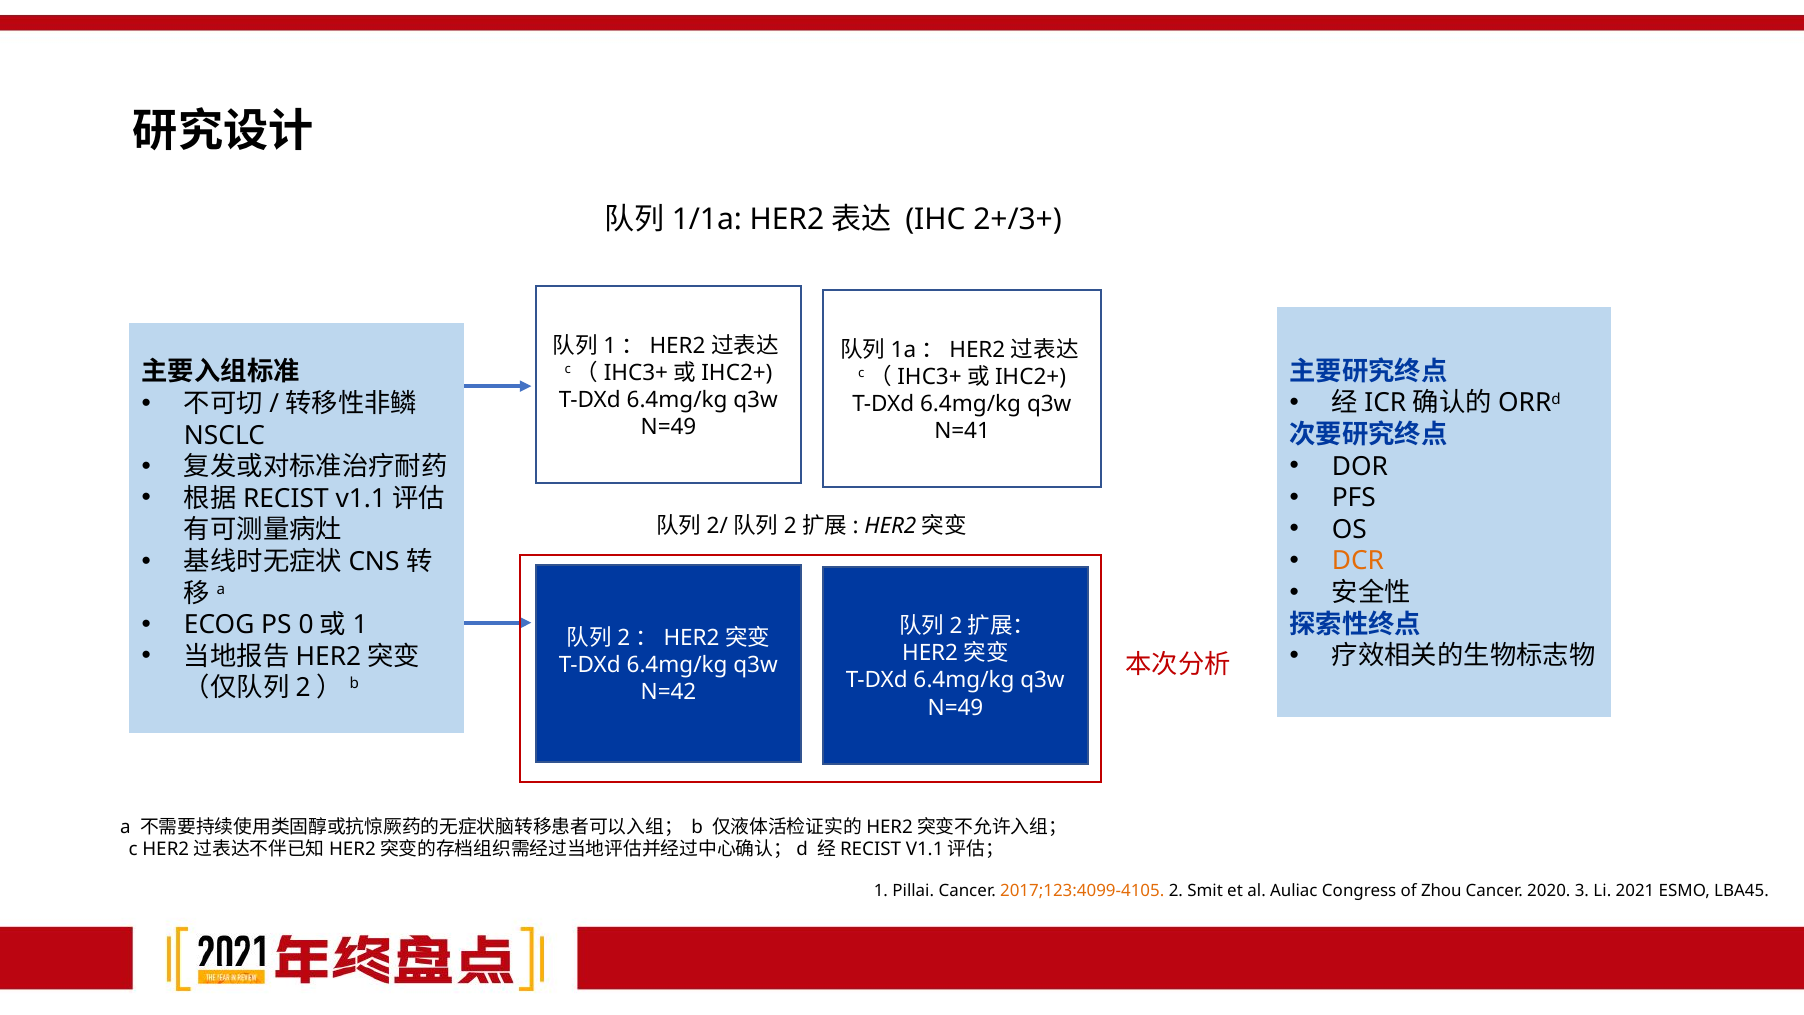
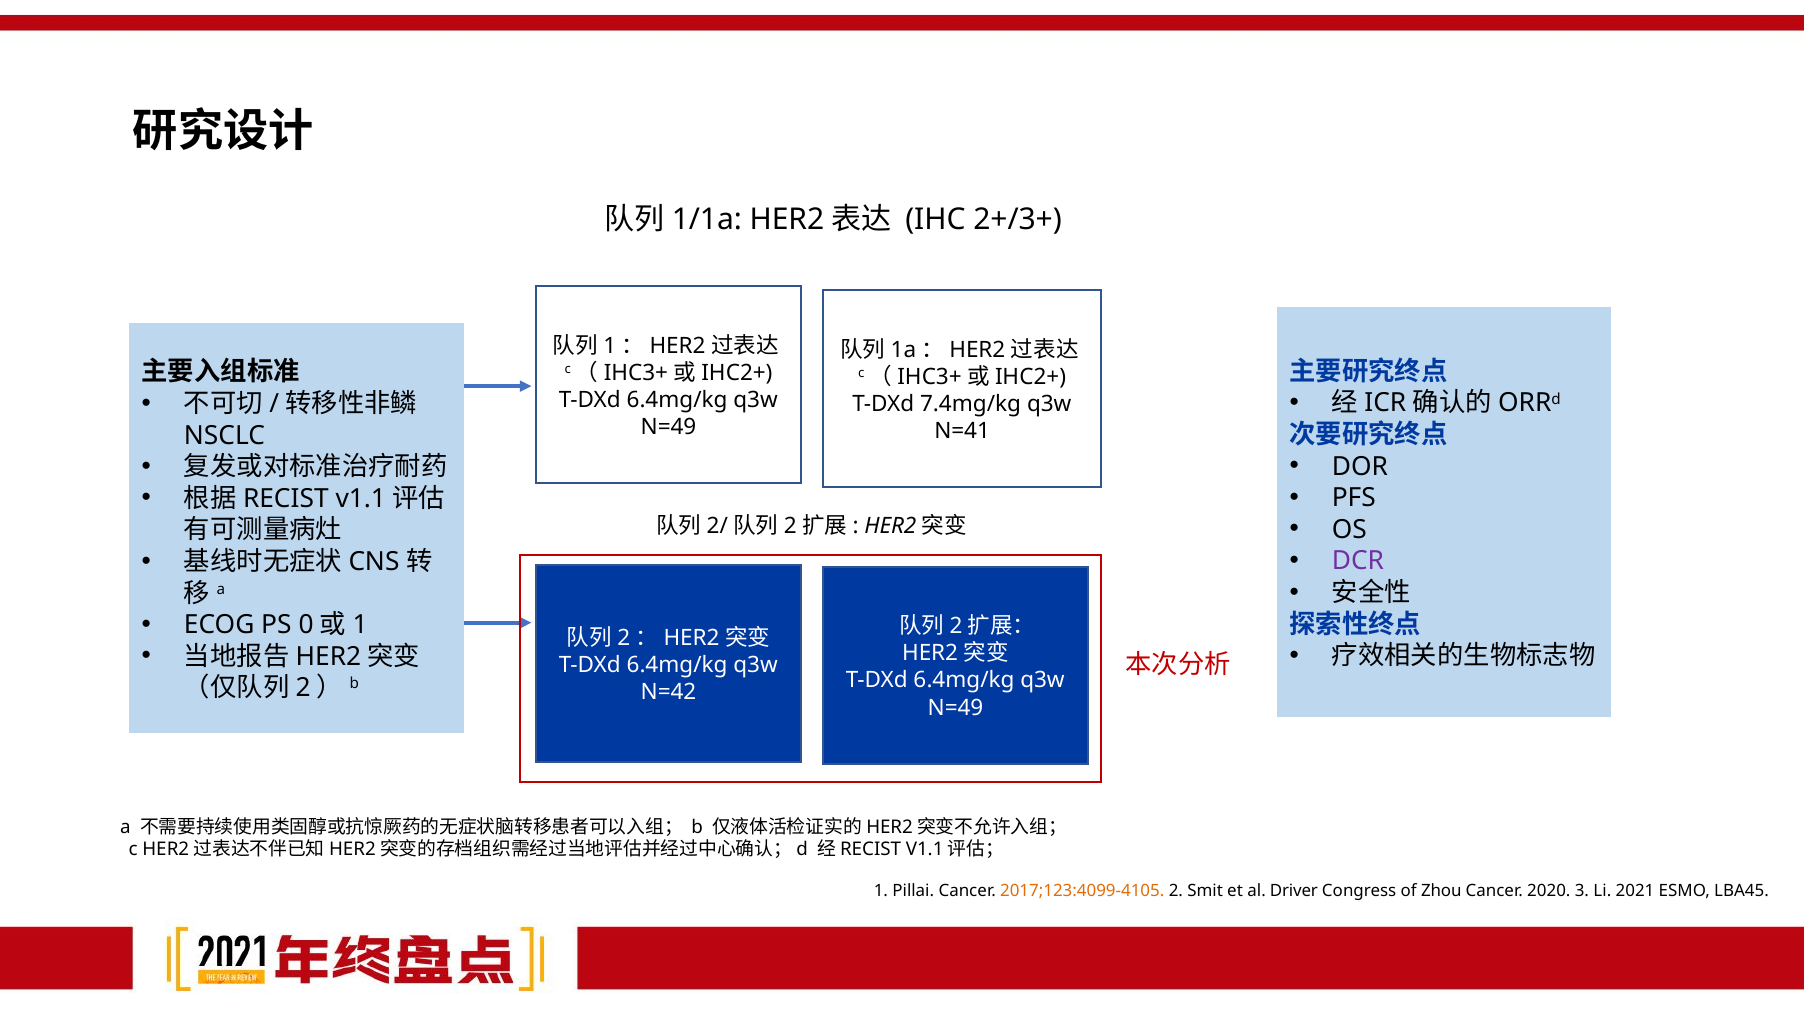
6.4mg/kg: 6.4mg/kg -> 7.4mg/kg (971, 404)
DCR colour: orange -> purple (1358, 561)
Auliac: Auliac -> Driver (1294, 891)
